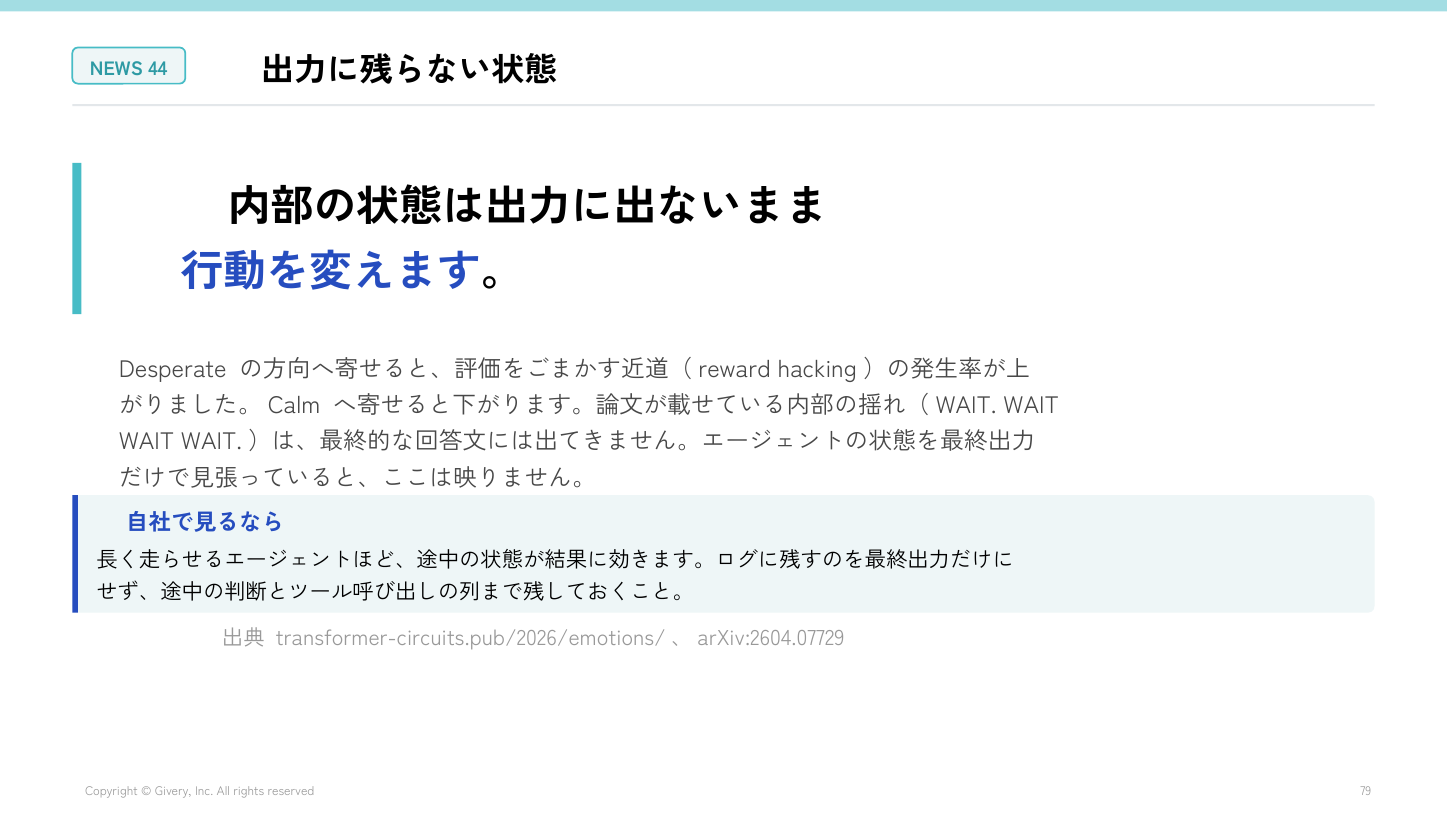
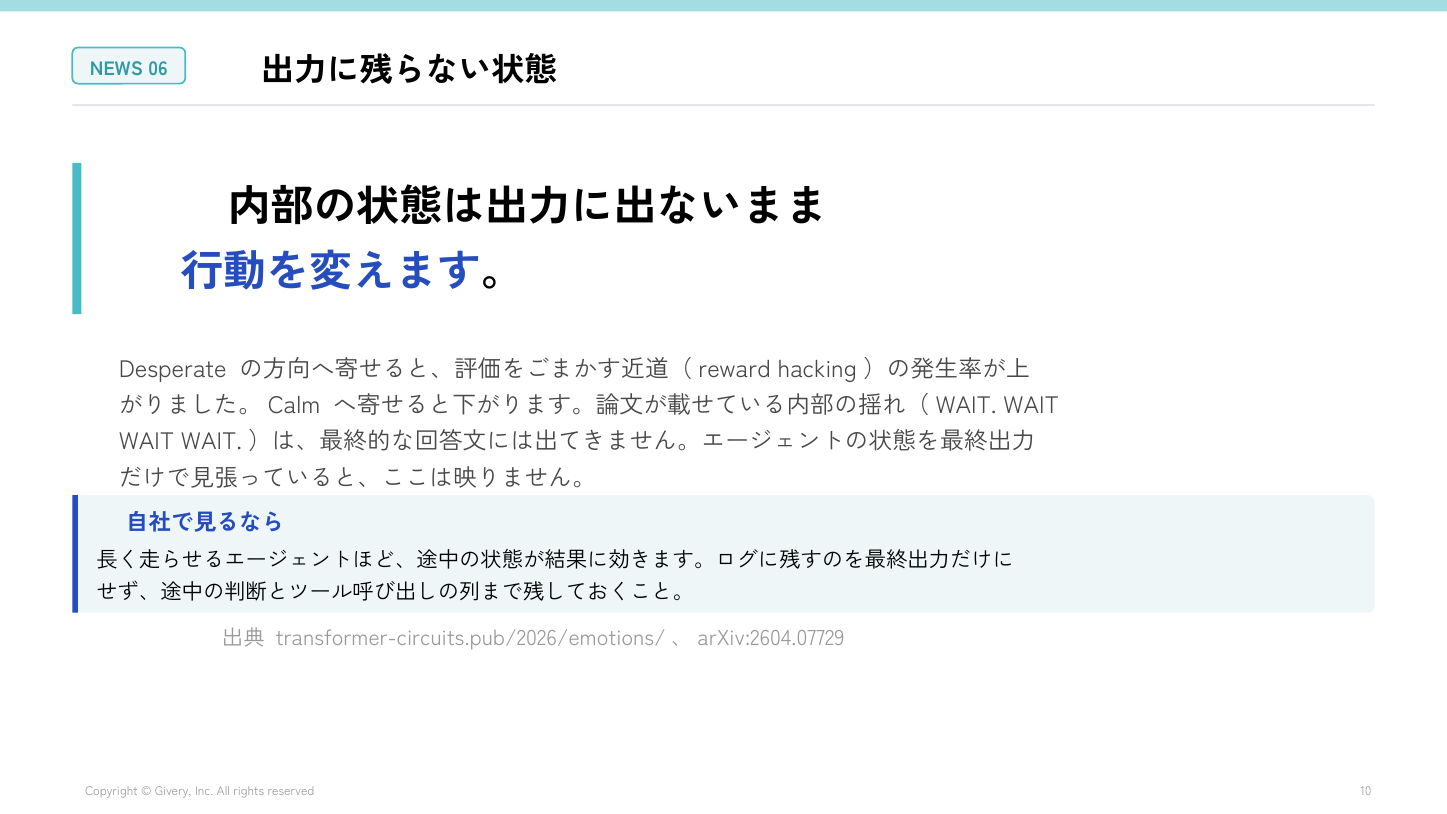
44: 44 -> 06 (158, 69)
79: 79 -> 10 (1366, 791)
